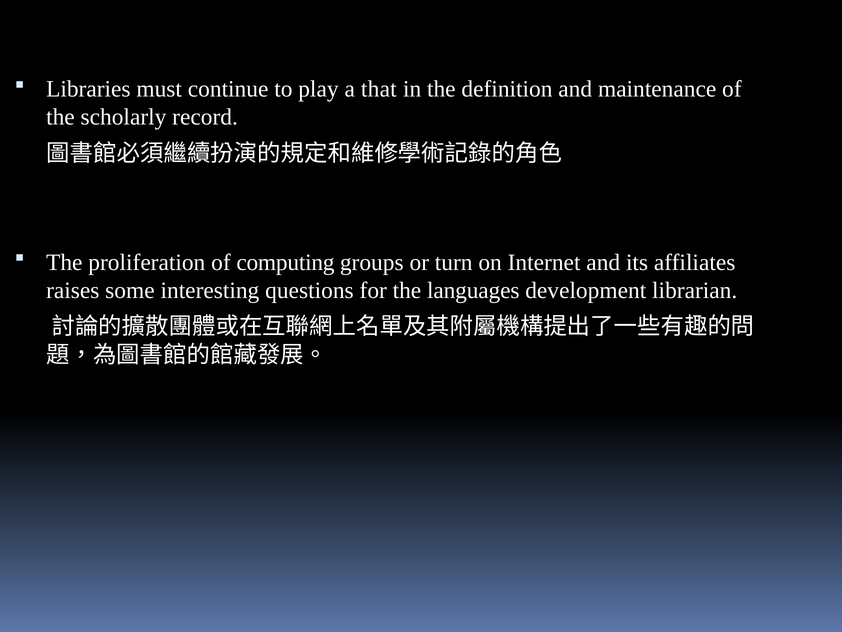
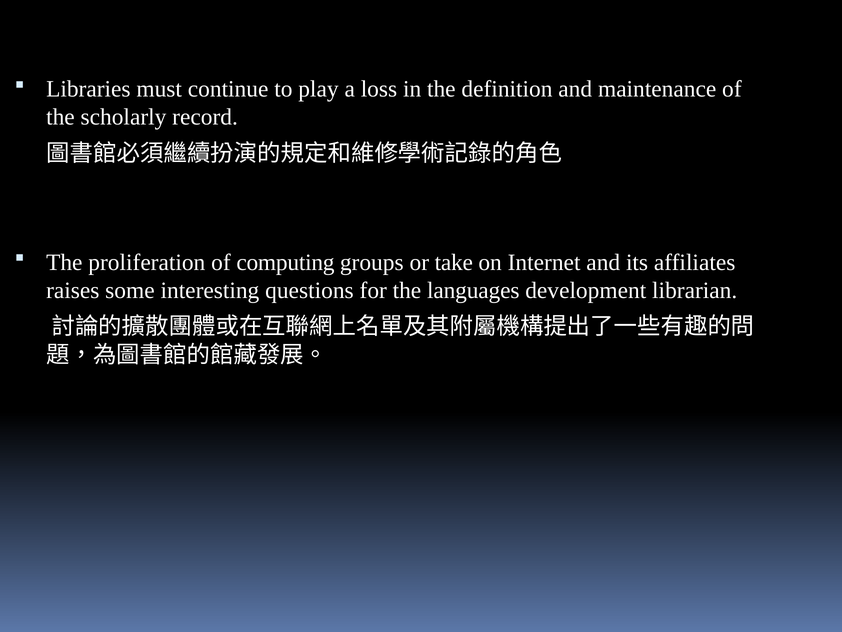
that: that -> loss (379, 89)
turn: turn -> take (454, 262)
